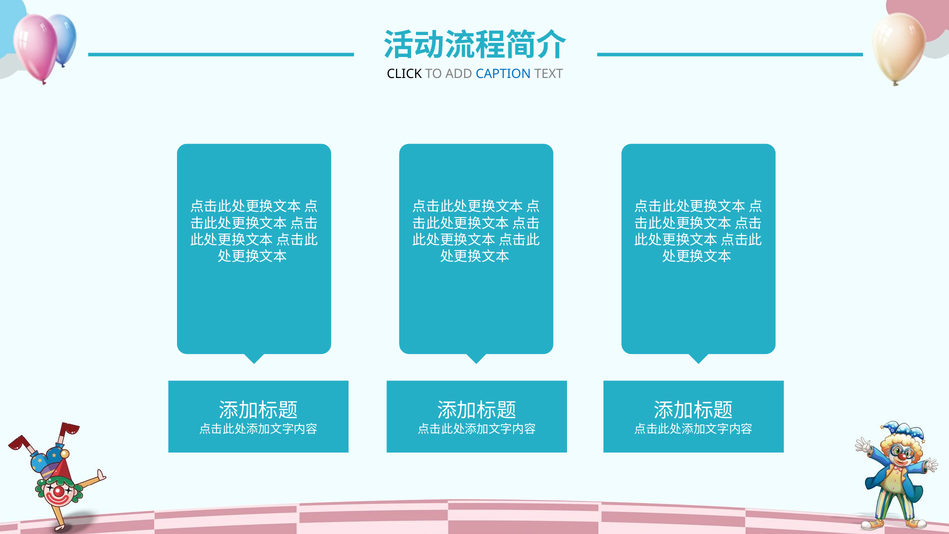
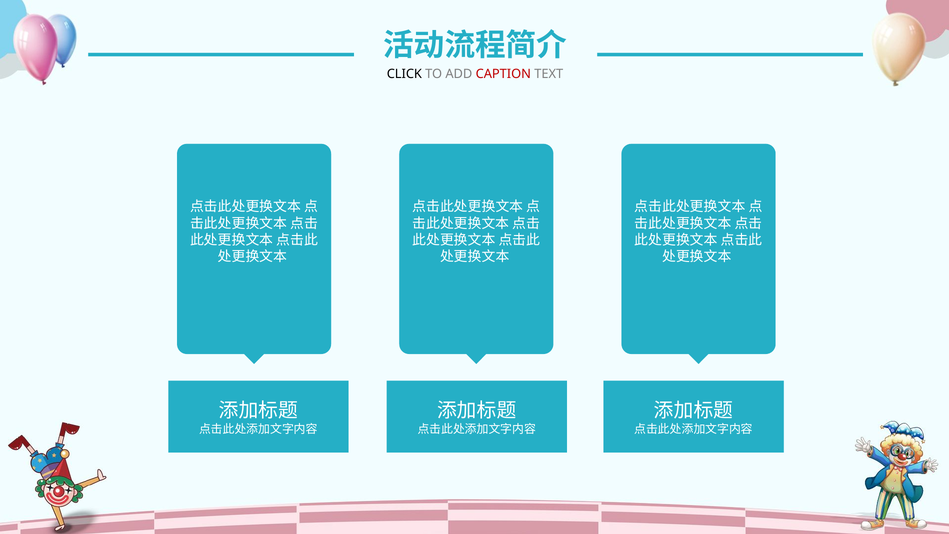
CAPTION colour: blue -> red (503, 74)
